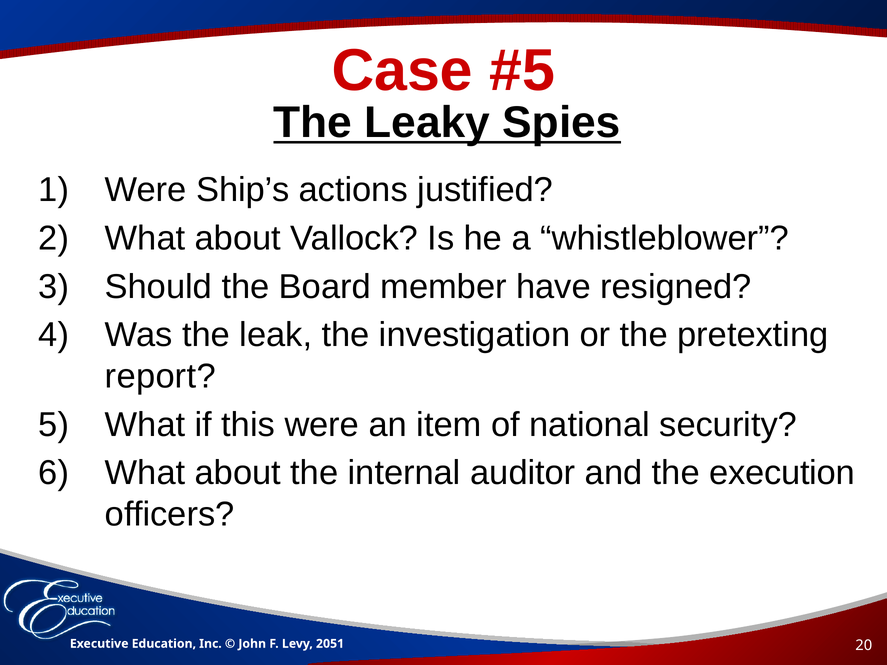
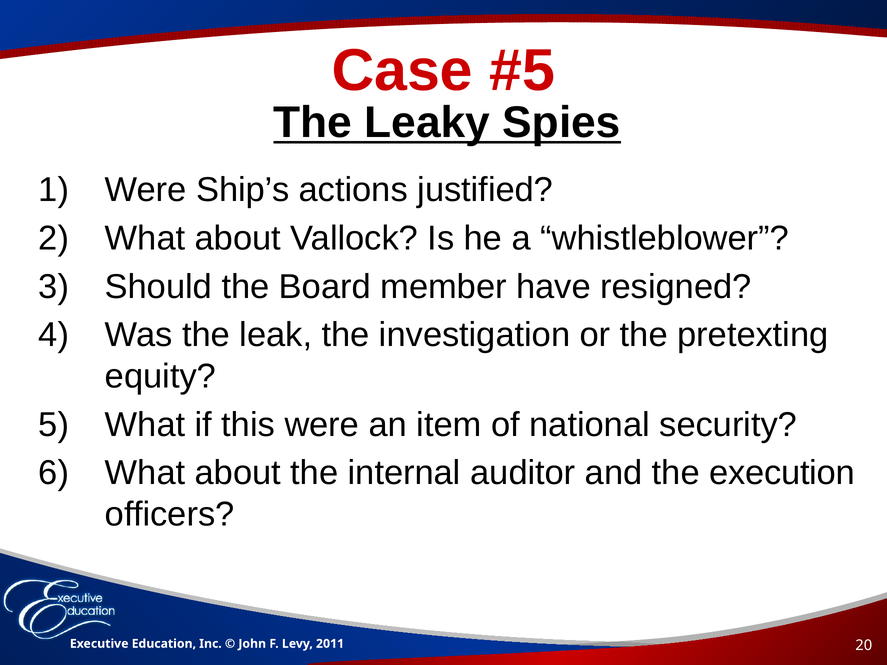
report: report -> equity (160, 377)
2051: 2051 -> 2011 (330, 644)
